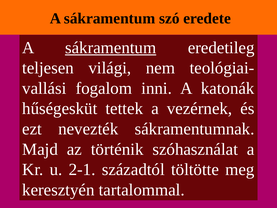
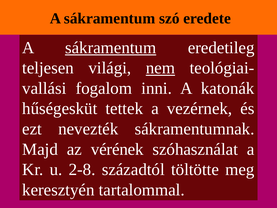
nem underline: none -> present (160, 68)
történik: történik -> vérének (117, 149)
2-1: 2-1 -> 2-8 (82, 169)
